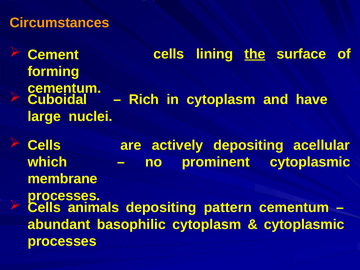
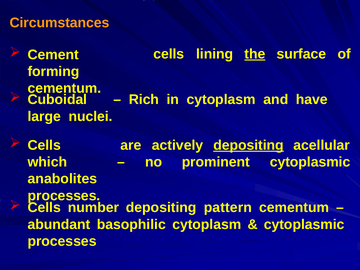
depositing underline: none -> present (248, 145)
membrane: membrane -> anabolites (62, 179)
animals: animals -> number (93, 208)
